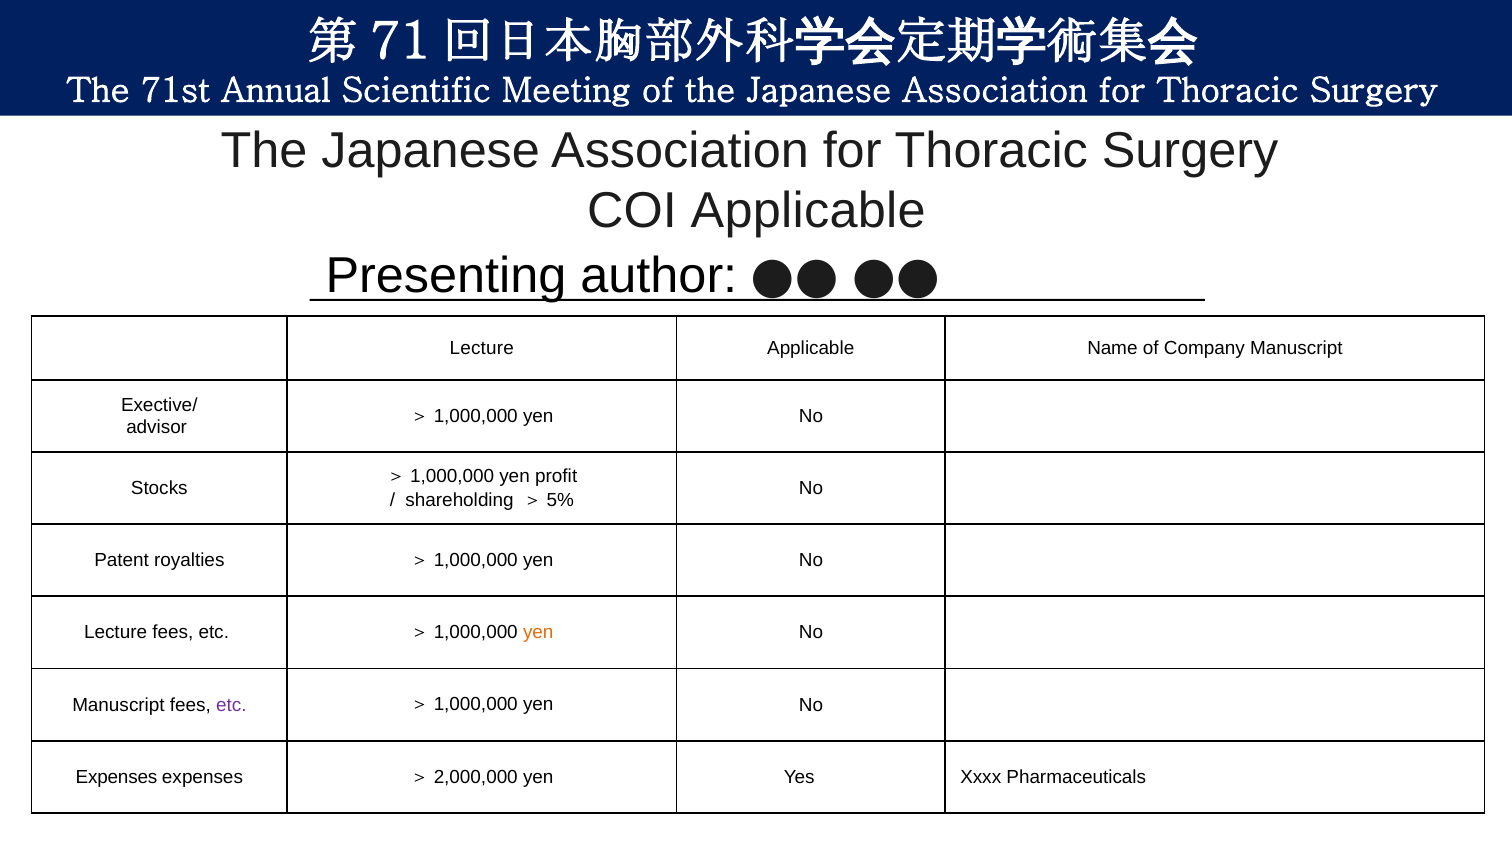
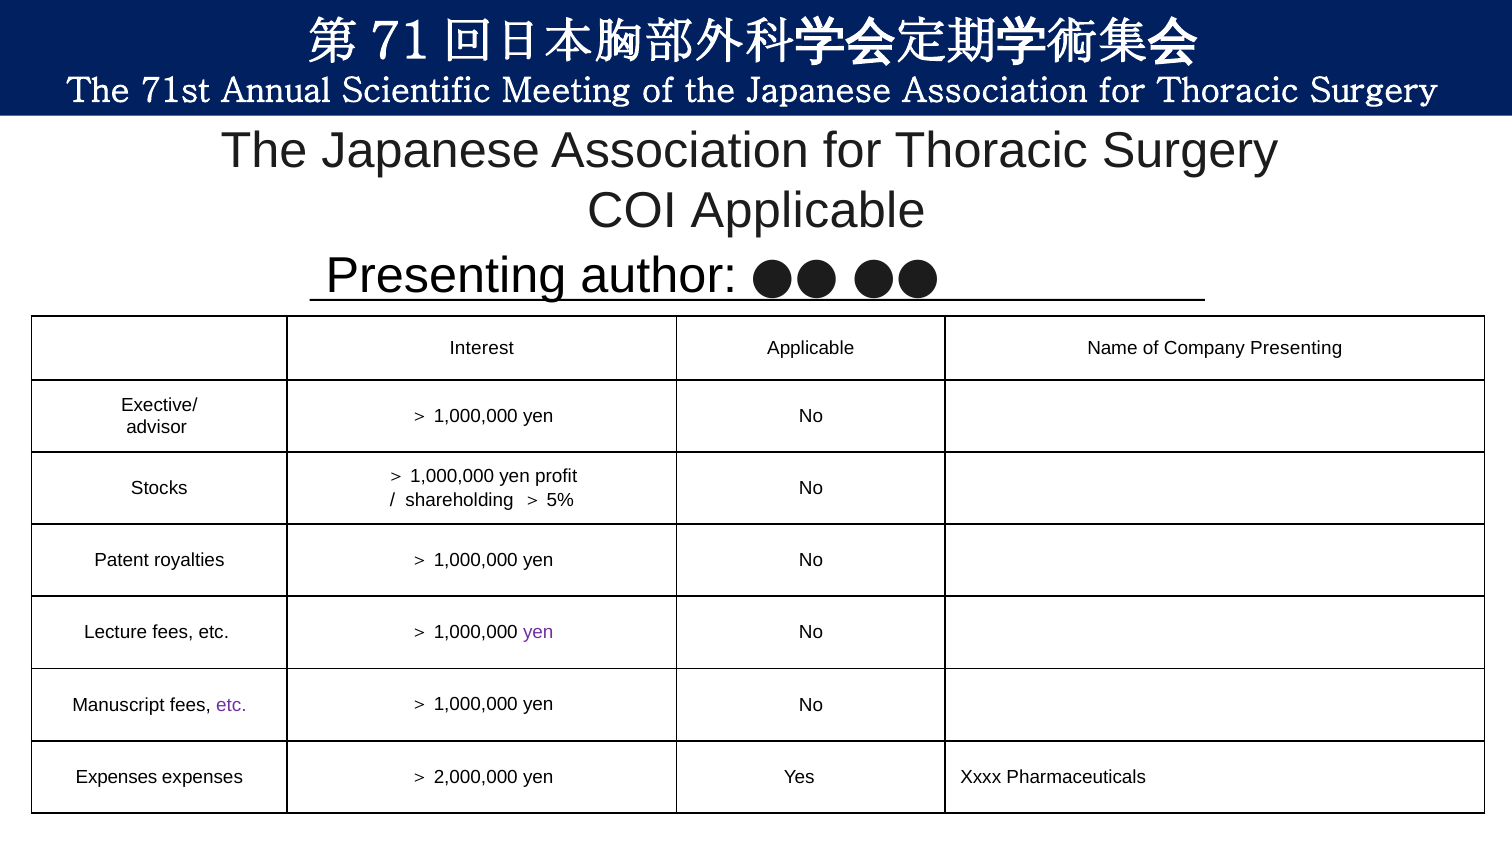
Lecture: Lecture -> Interest (482, 348)
Company Manuscript: Manuscript -> Presenting (1296, 348)
yen colour: orange -> purple (538, 633)
